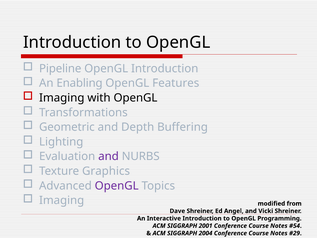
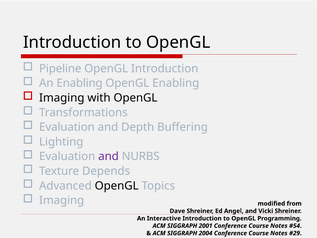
OpenGL Features: Features -> Enabling (176, 83)
Geometric: Geometric -> Evaluation (67, 127)
Graphics: Graphics -> Depends (106, 171)
OpenGL colour: purple -> black (117, 186)
